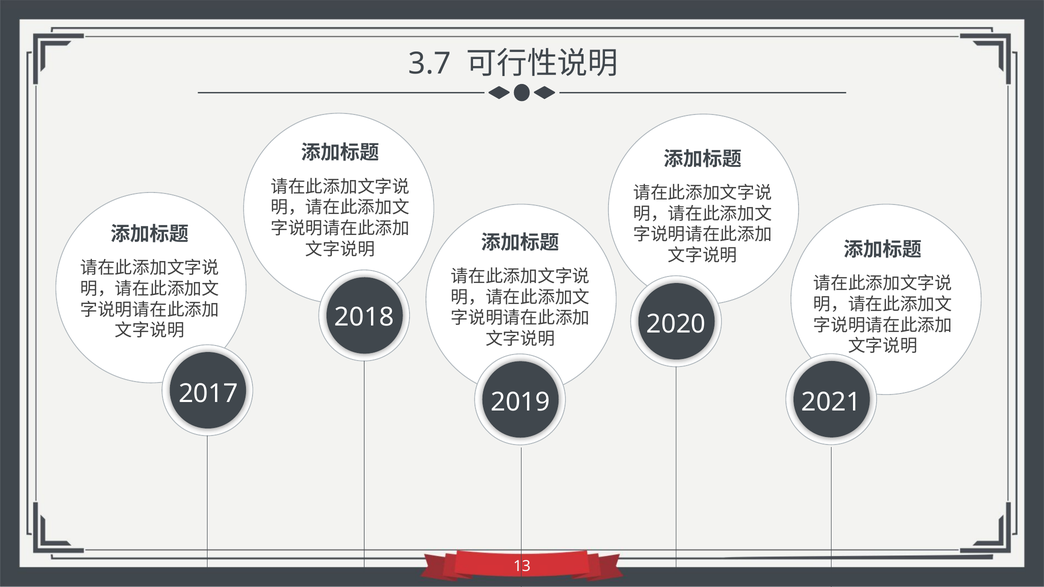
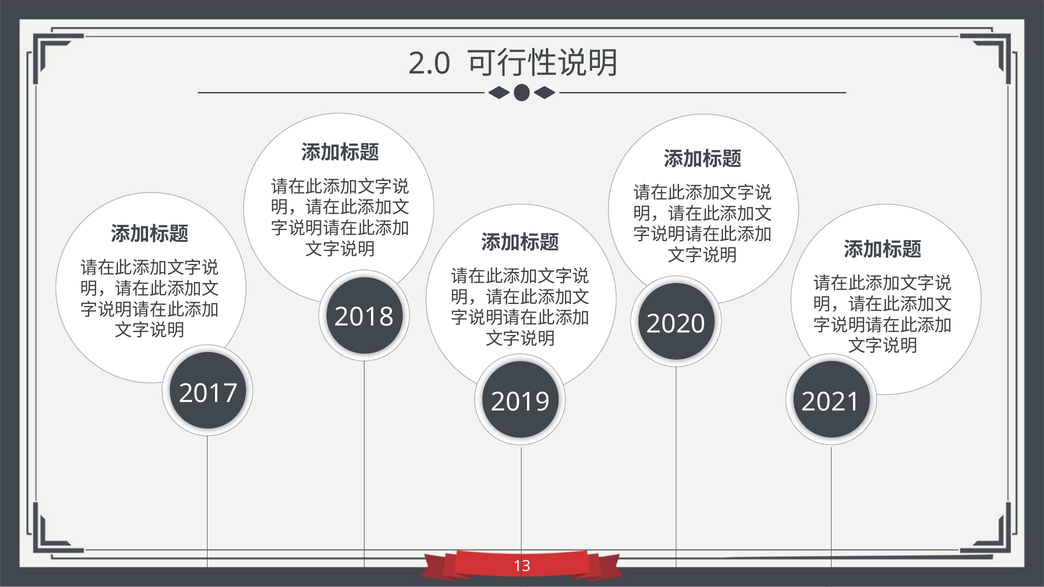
3.7: 3.7 -> 2.0 (430, 64)
